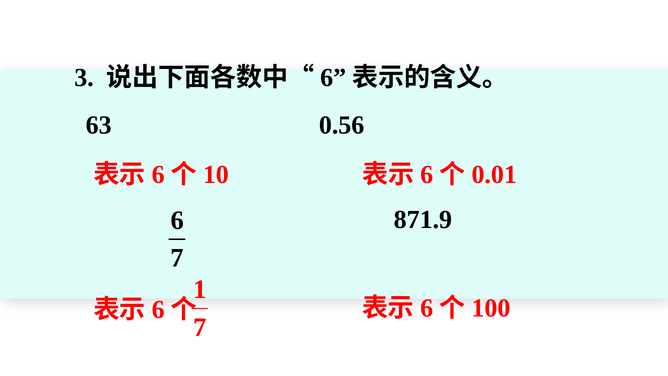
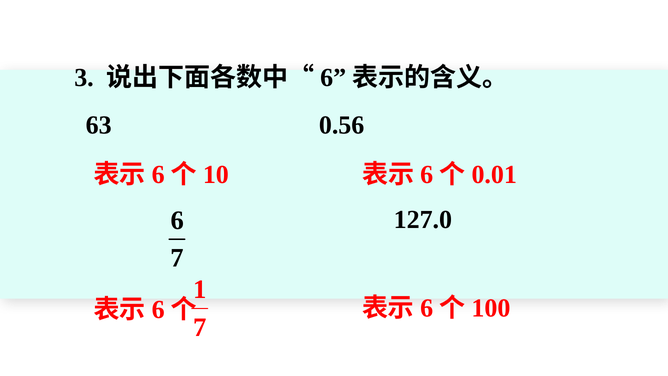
871.9: 871.9 -> 127.0 (423, 219)
